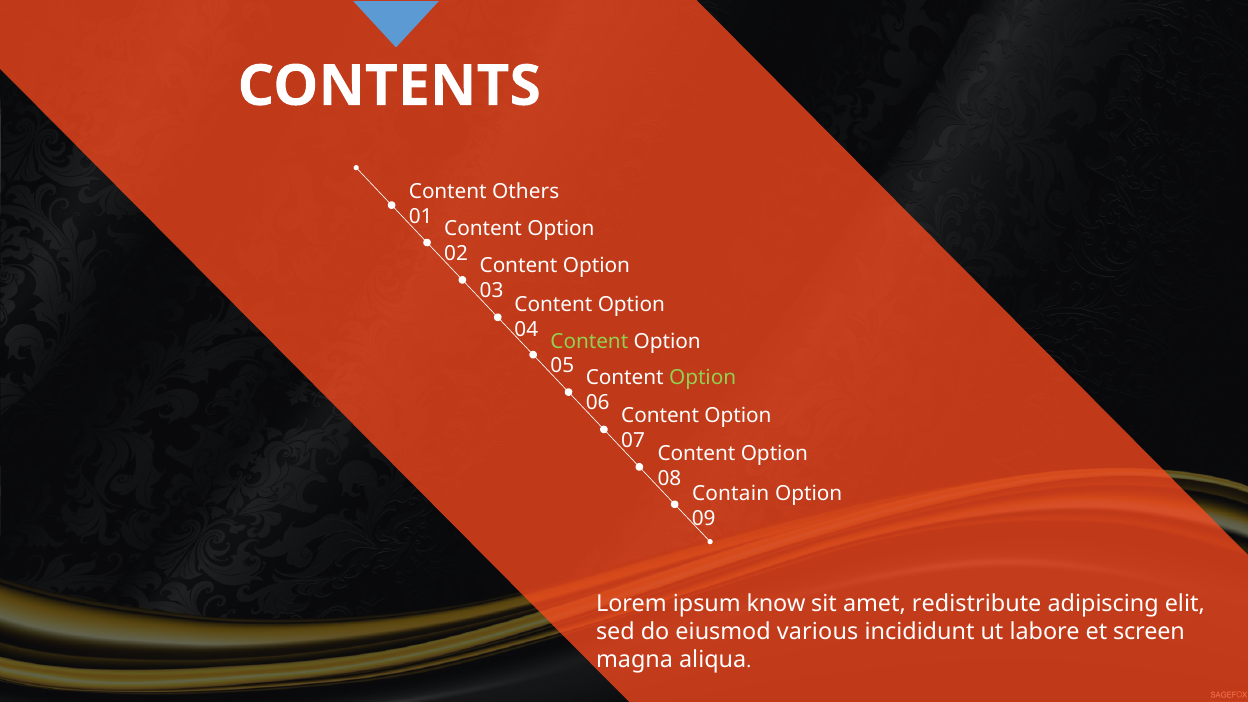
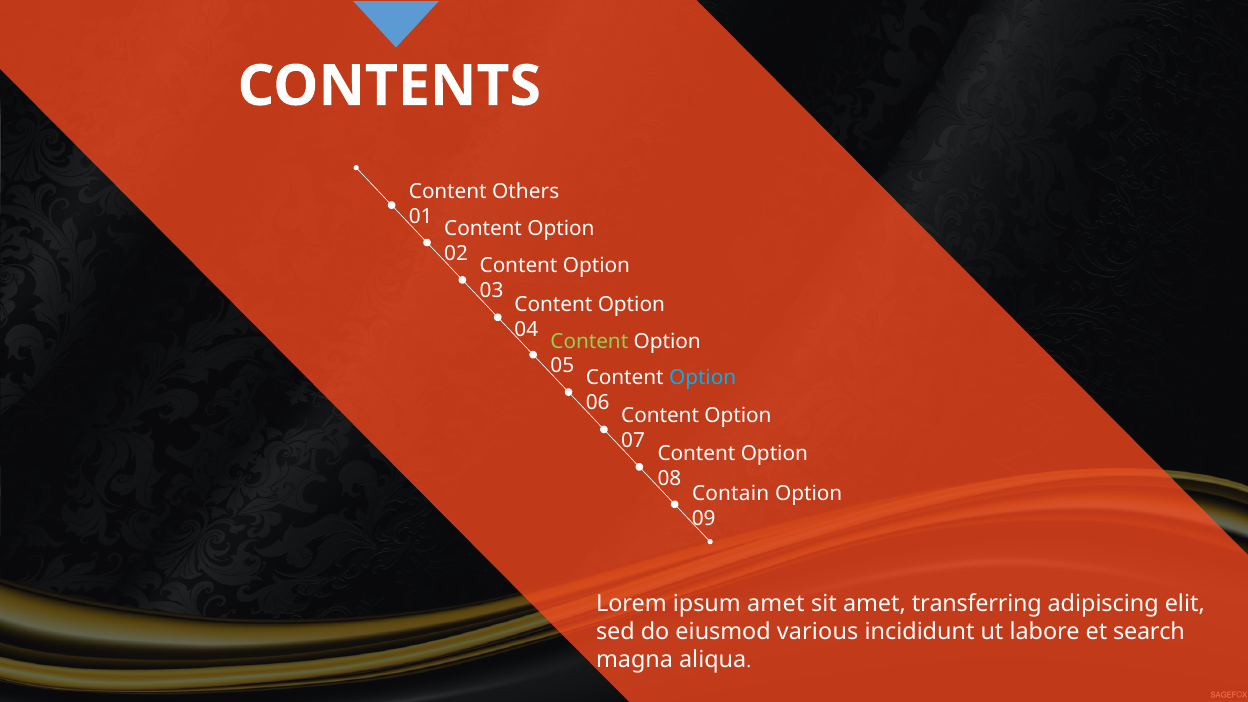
Option colour: light green -> light blue (703, 378)
ipsum know: know -> amet (776, 604)
redistribute: redistribute -> transferring (977, 604)
screen: screen -> search (1149, 632)
